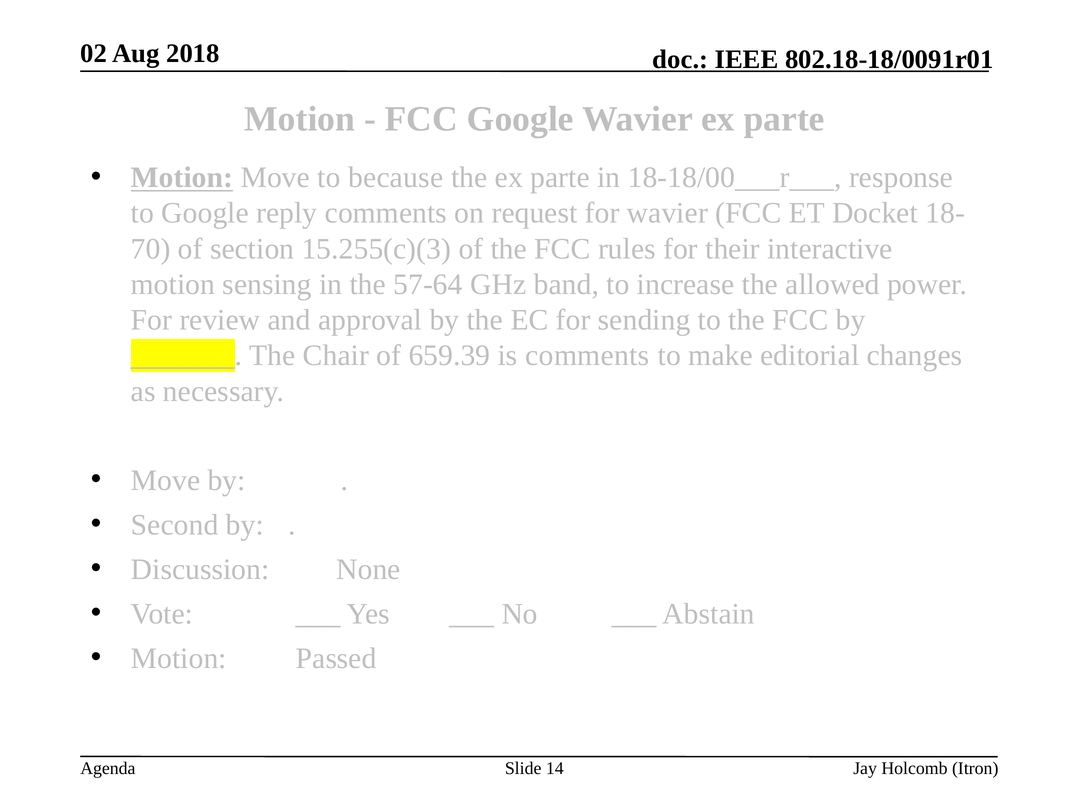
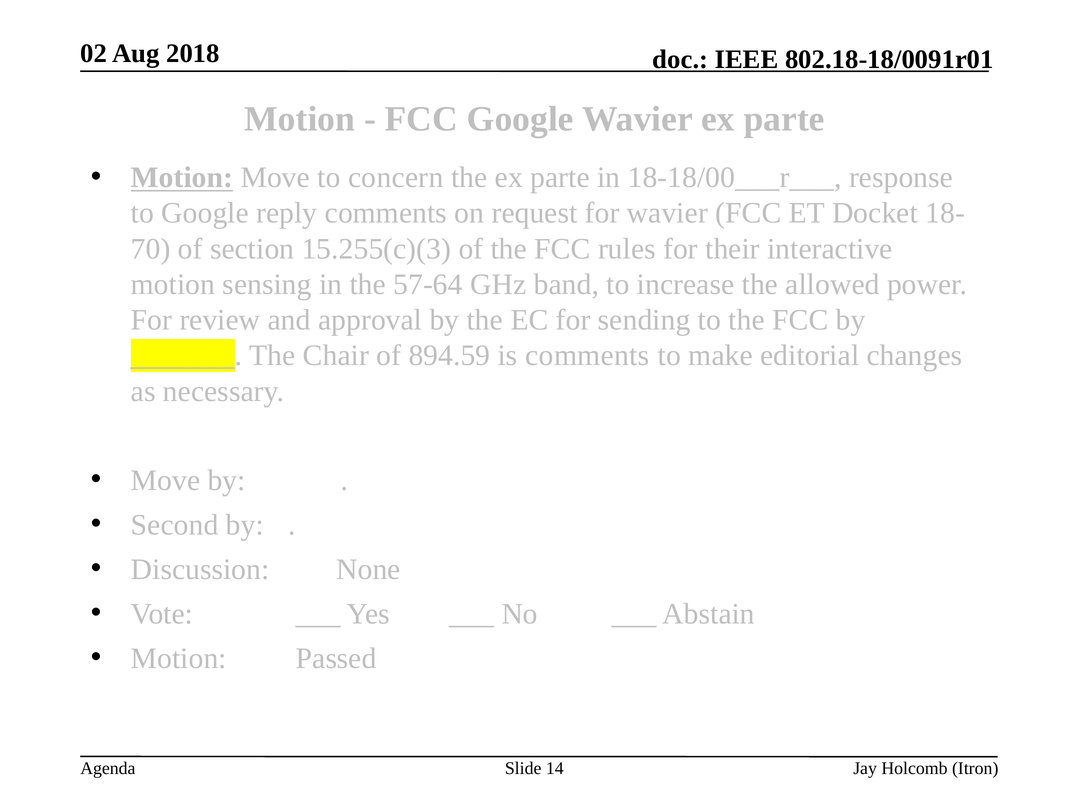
because: because -> concern (396, 178)
659.39: 659.39 -> 894.59 (449, 356)
